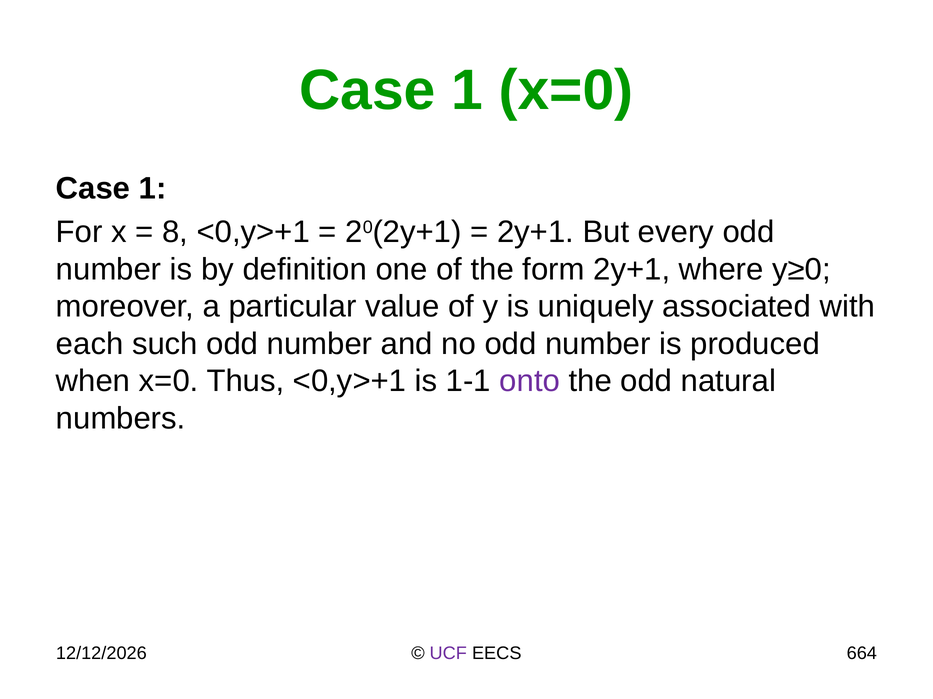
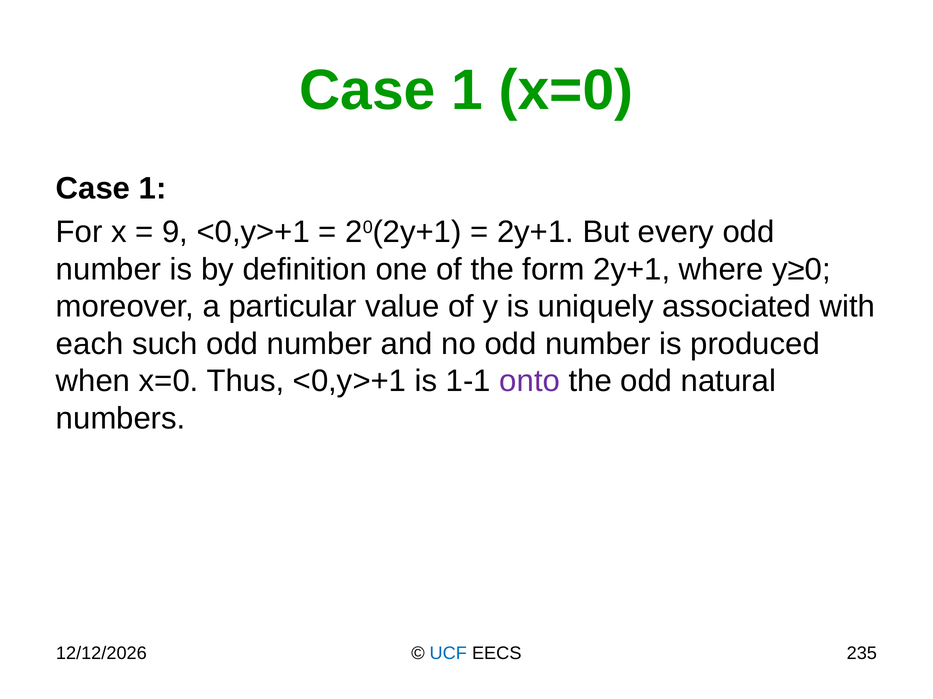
8: 8 -> 9 (175, 232)
UCF colour: purple -> blue (448, 654)
664: 664 -> 235 (862, 654)
